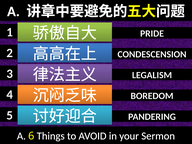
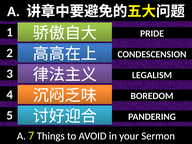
6: 6 -> 7 (31, 136)
